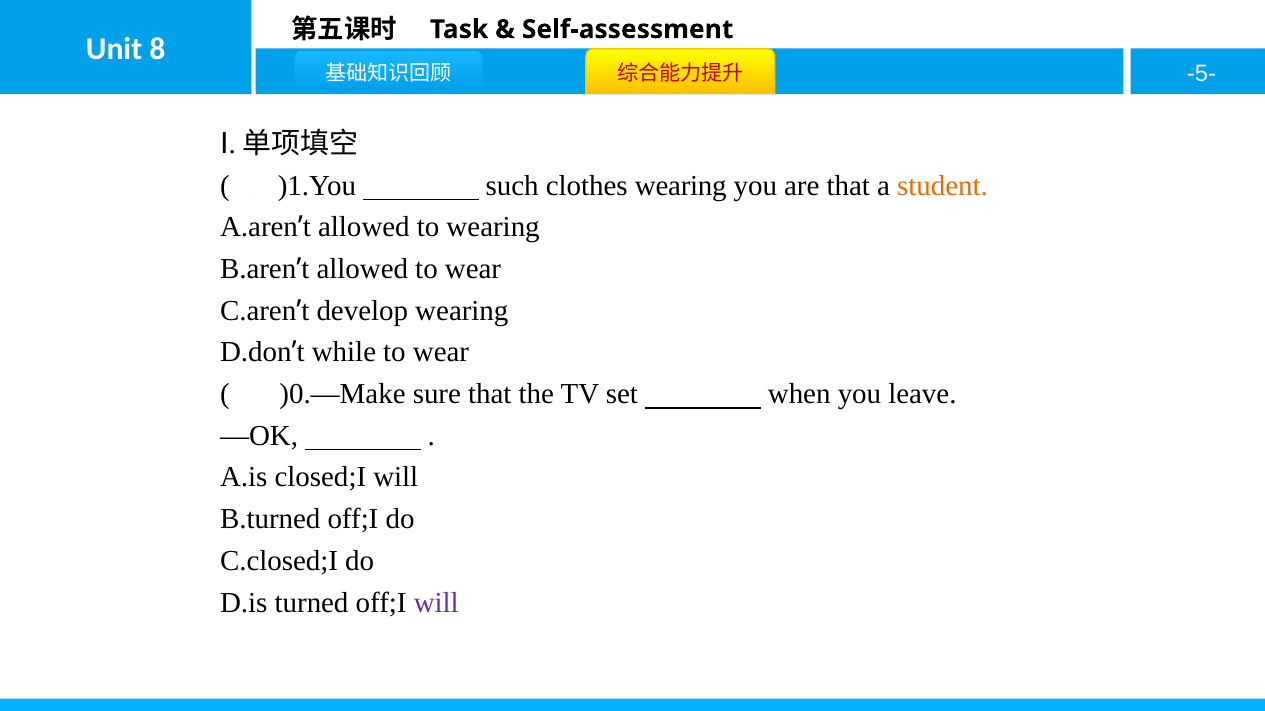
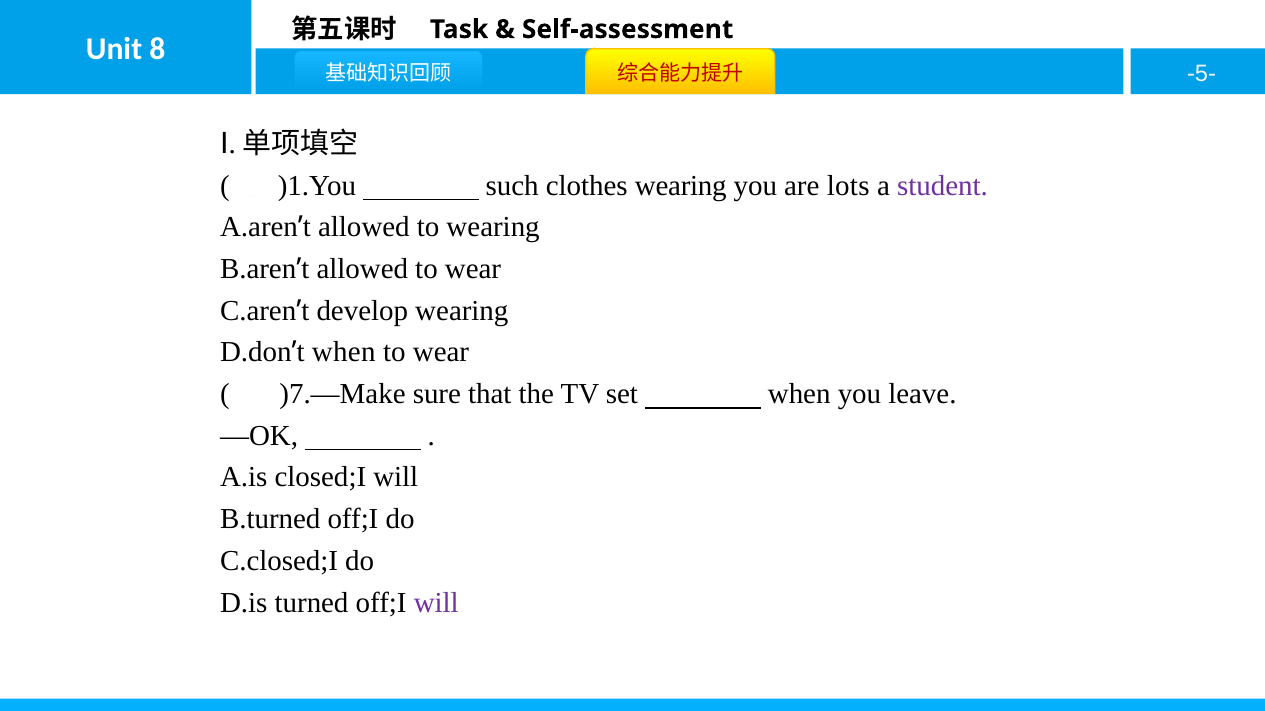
are that: that -> lots (848, 186)
student colour: orange -> purple (943, 186)
while: while -> when (344, 353)
)0.—Make: )0.—Make -> )7.—Make (342, 394)
